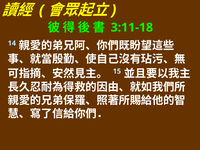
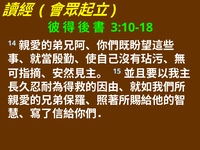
3:11-18: 3:11-18 -> 3:10-18 (132, 27)
